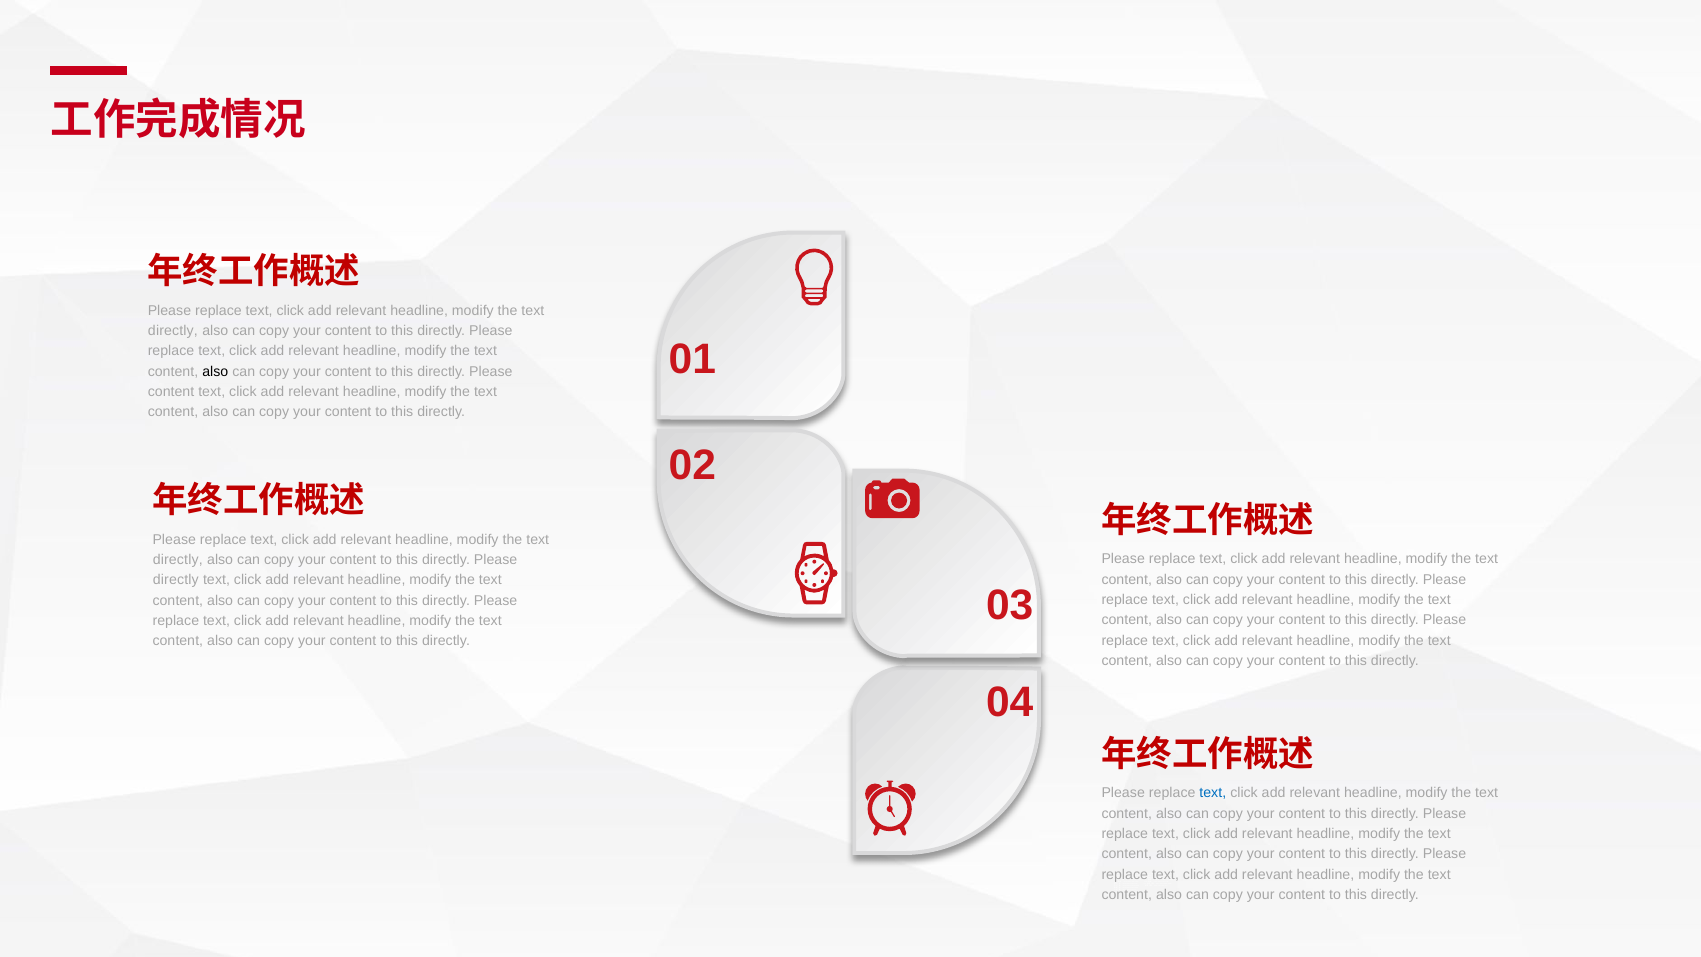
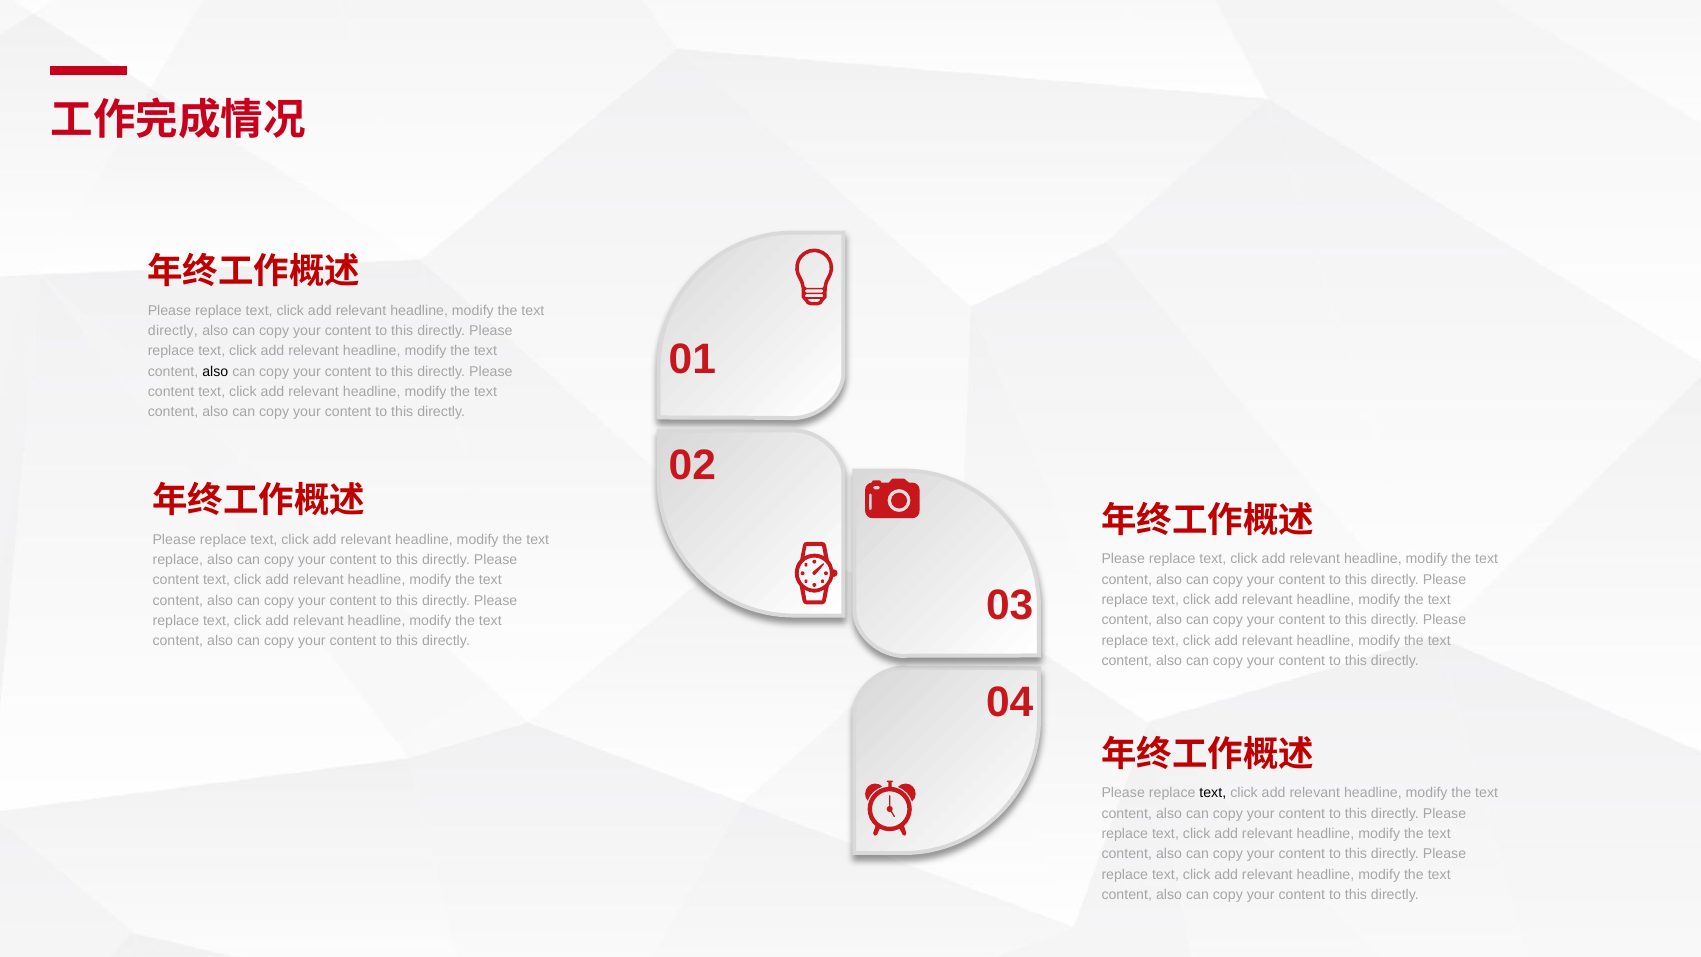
directly: directly -> replace (178, 560)
directly: directly -> content (176, 580)
text colour: blue -> black (1213, 793)
